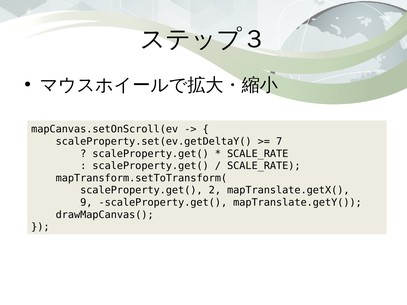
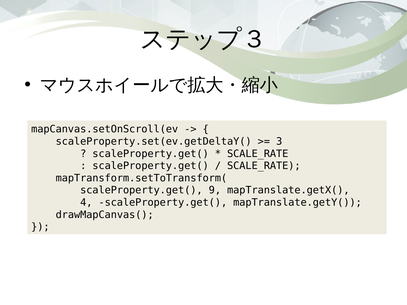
7: 7 -> 3 (279, 142)
2: 2 -> 9 (215, 190)
9: 9 -> 4 (86, 203)
